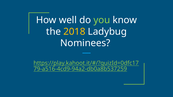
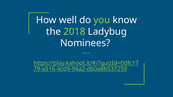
2018 colour: yellow -> light green (74, 32)
